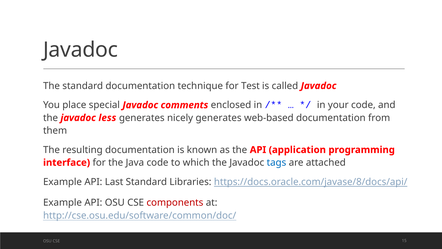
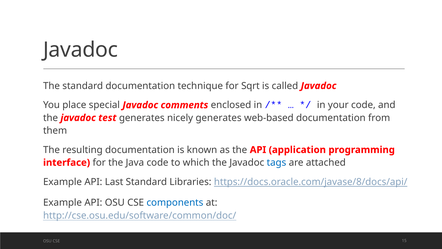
Test: Test -> Sqrt (250, 86)
less: less -> test (107, 118)
components colour: red -> blue (175, 202)
